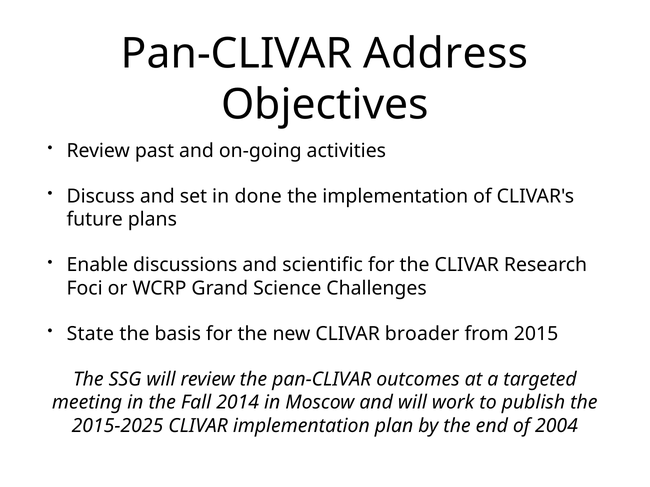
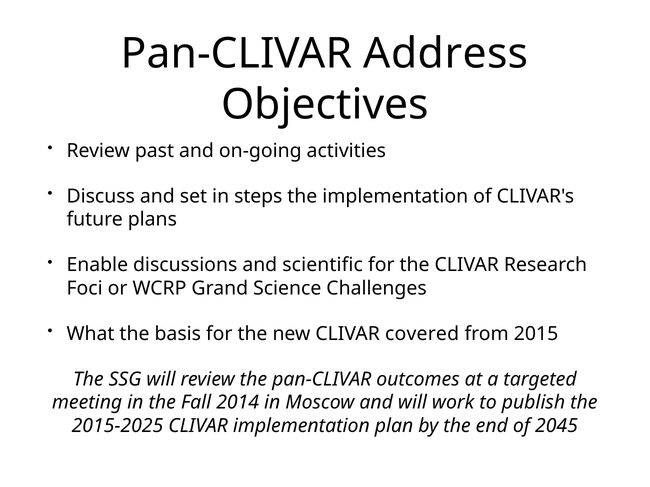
done: done -> steps (258, 196)
State: State -> What (90, 334)
broader: broader -> covered (422, 334)
2004: 2004 -> 2045 (556, 426)
